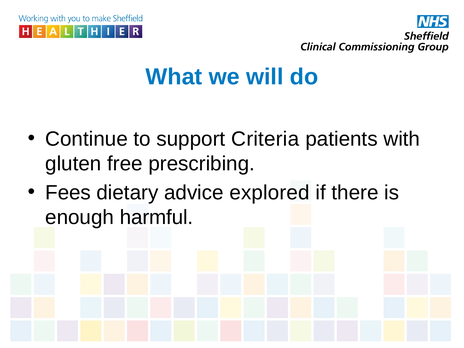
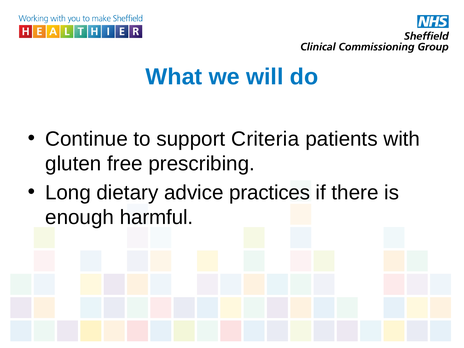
Fees: Fees -> Long (68, 193)
explored: explored -> practices (270, 193)
